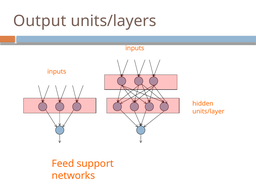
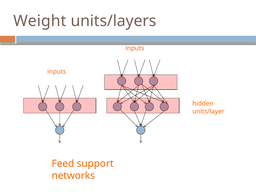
Output: Output -> Weight (40, 21)
